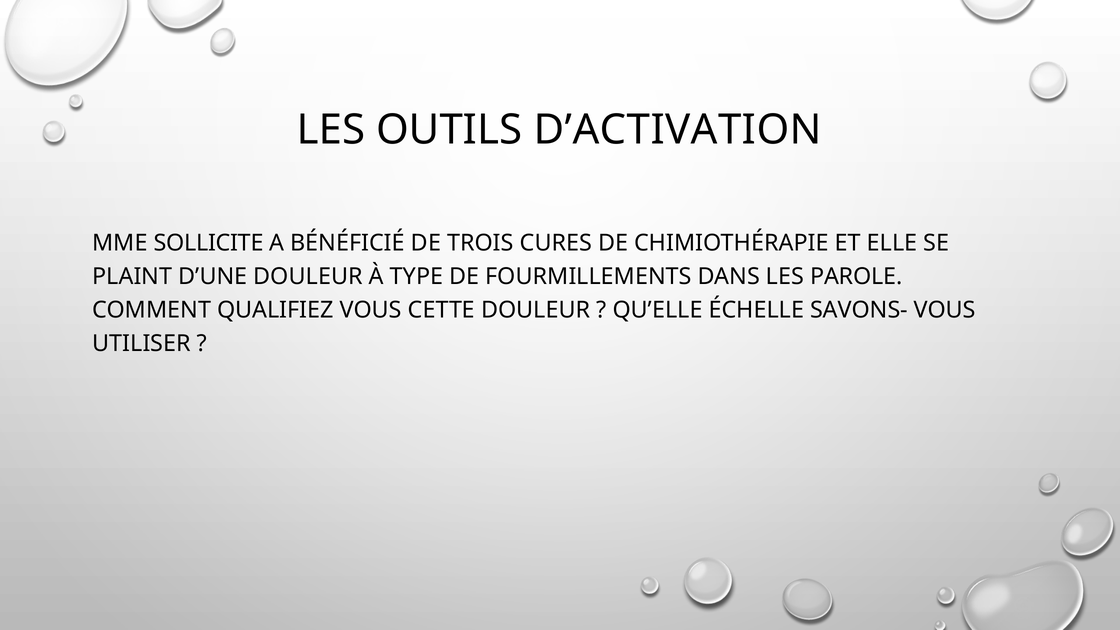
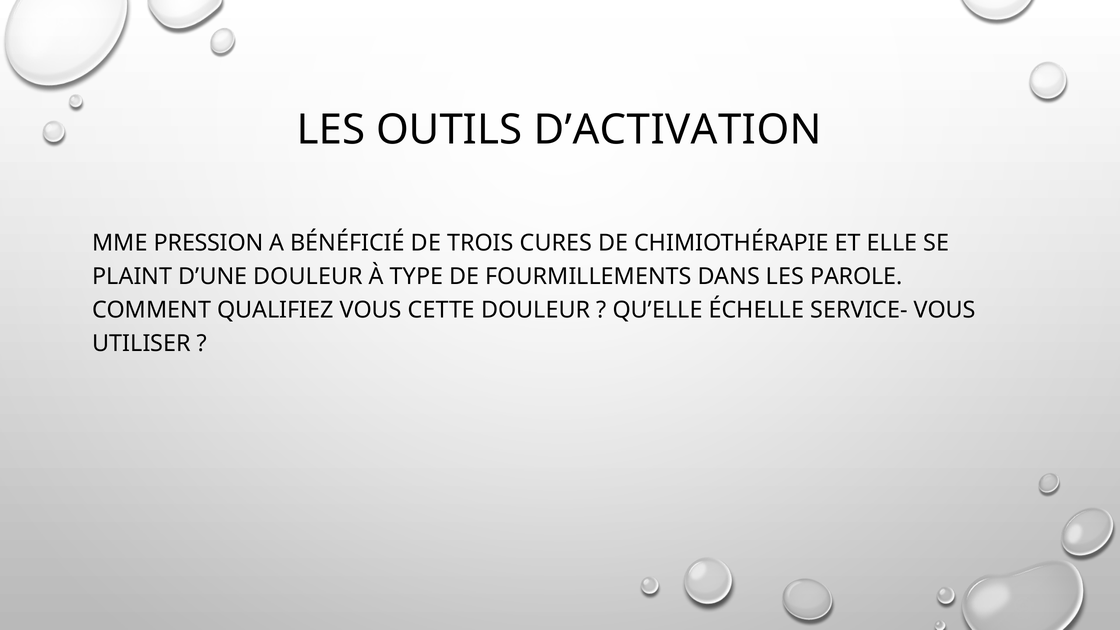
SOLLICITE: SOLLICITE -> PRESSION (209, 243)
SAVONS-: SAVONS- -> SERVICE- (859, 310)
